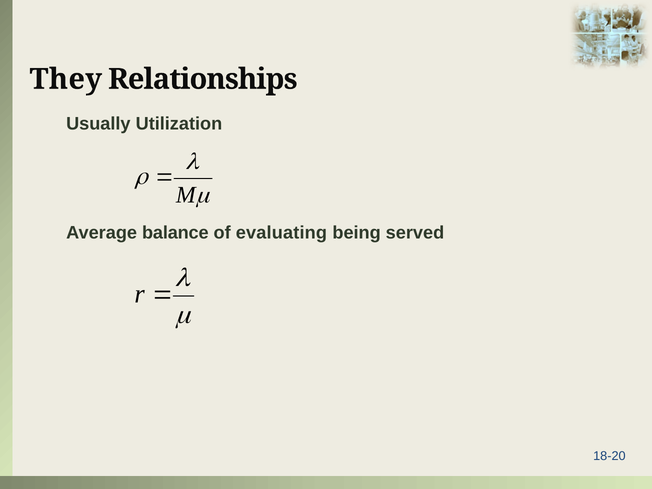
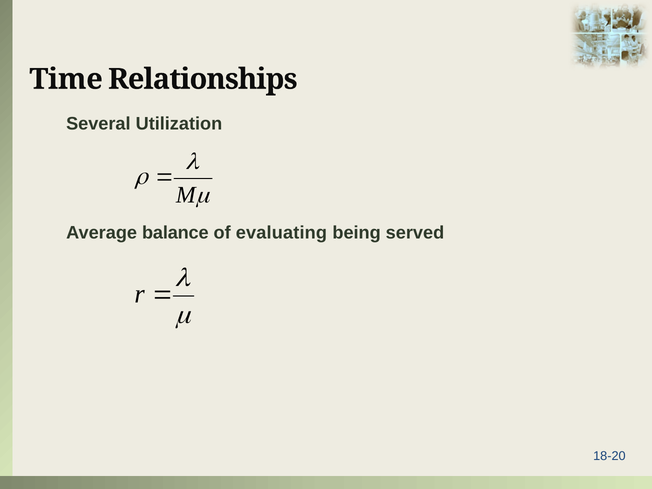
They: They -> Time (66, 79)
Usually: Usually -> Several (98, 124)
